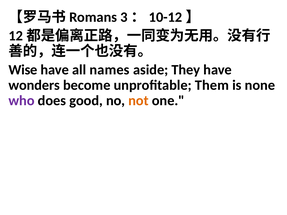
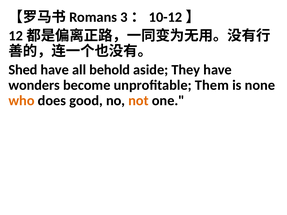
Wise: Wise -> Shed (23, 70)
names: names -> behold (110, 70)
who colour: purple -> orange (22, 101)
